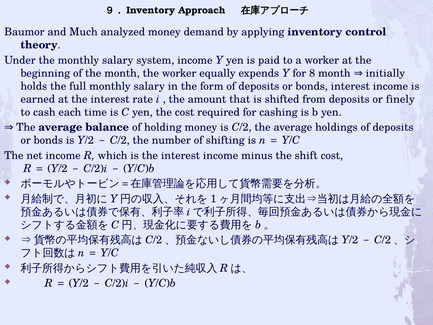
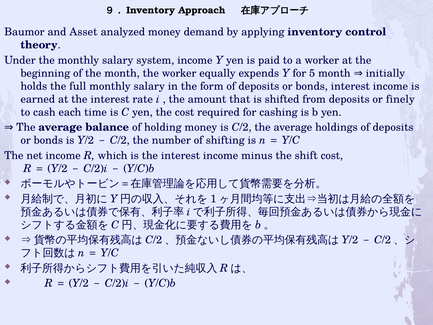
Much: Much -> Asset (83, 32)
8: 8 -> 5 (312, 73)
